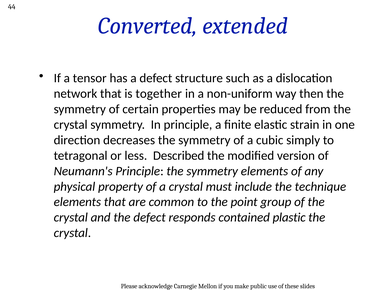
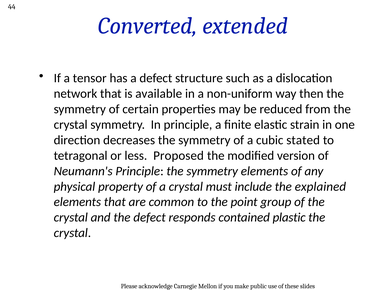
together: together -> available (159, 94)
simply: simply -> stated (303, 140)
Described: Described -> Proposed (179, 155)
technique: technique -> explained (320, 186)
